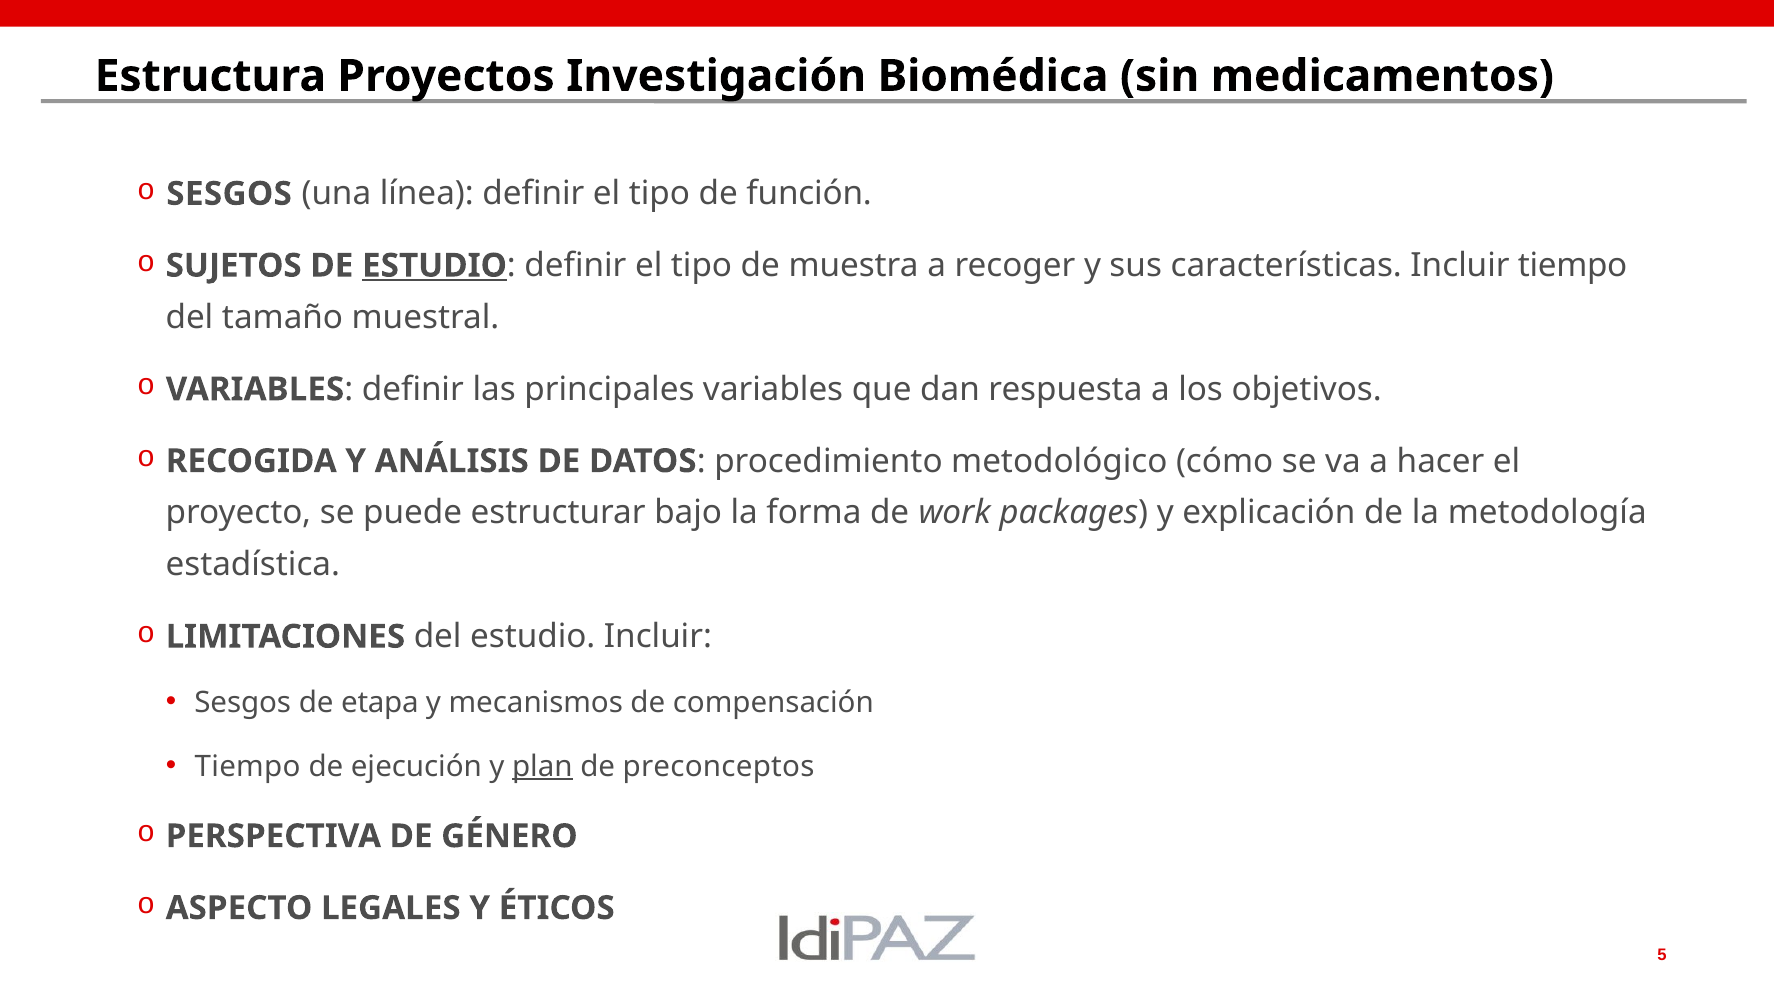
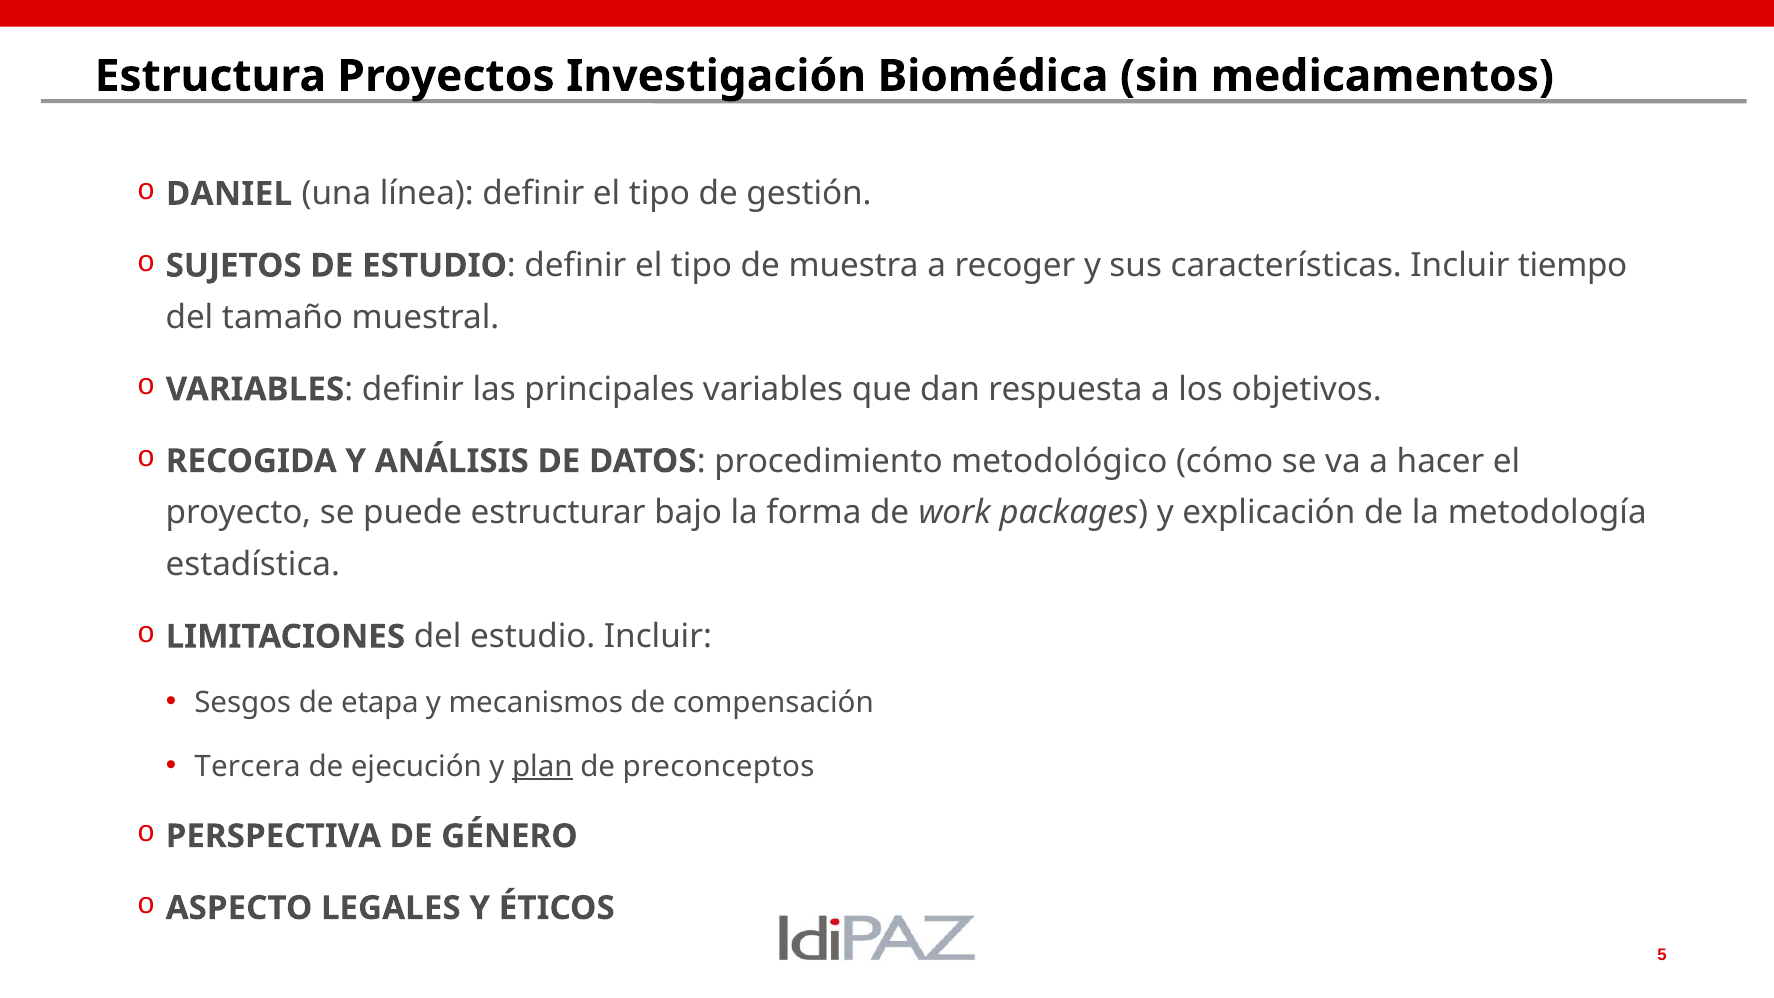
SESGOS: SESGOS -> DANIEL (229, 194)
función: función -> gestión (809, 194)
ESTUDIO underline: present -> none (434, 266)
Tiempo: Tiempo -> Tercera (248, 766)
